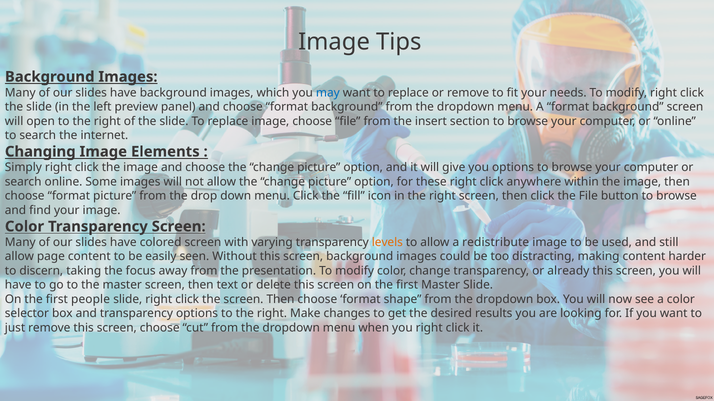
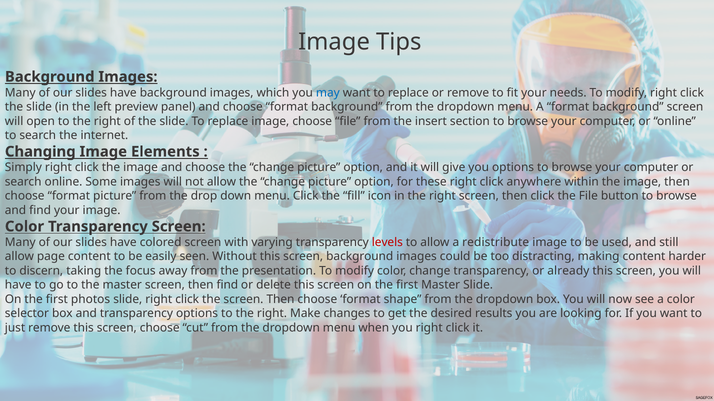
levels colour: orange -> red (387, 243)
then text: text -> find (227, 285)
people: people -> photos (91, 300)
